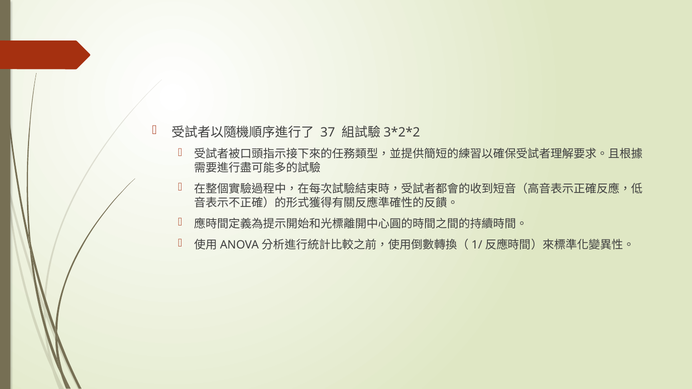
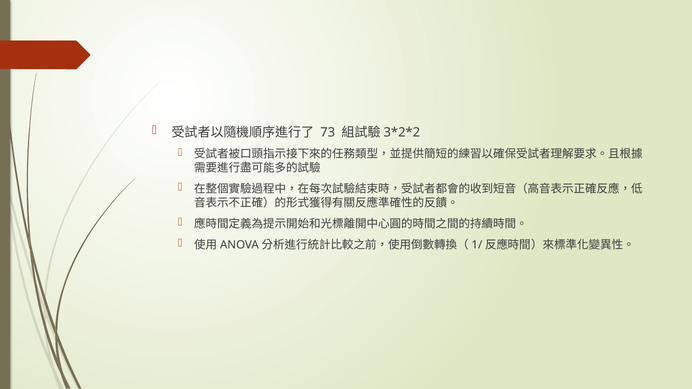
37: 37 -> 73 (328, 132)
